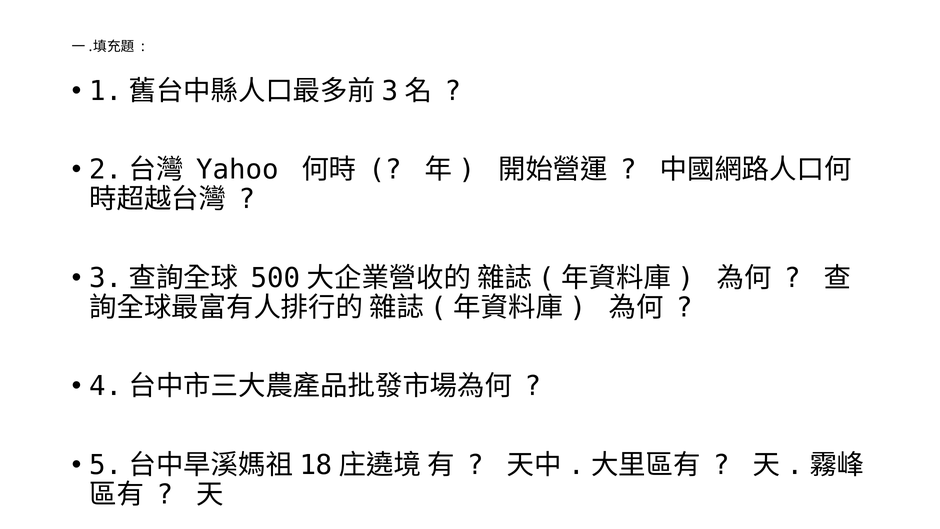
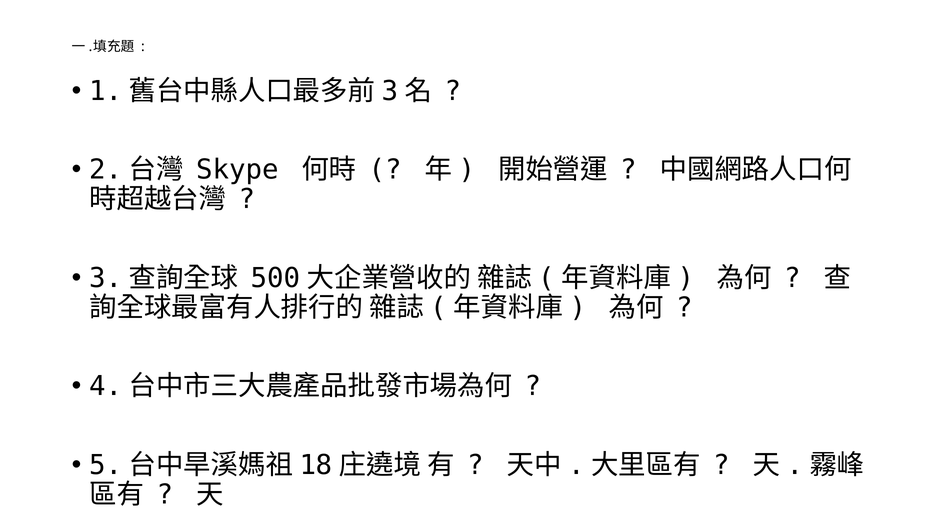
Yahoo: Yahoo -> Skype (237, 170)
